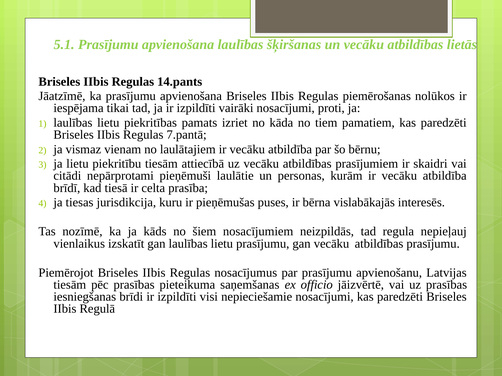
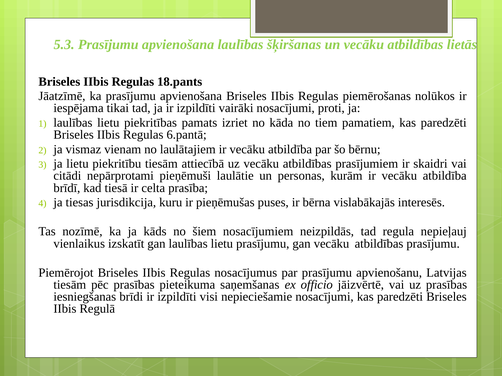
5.1: 5.1 -> 5.3 (64, 45)
14.pants: 14.pants -> 18.pants (180, 82)
7.pantā: 7.pantā -> 6.pantā (187, 135)
